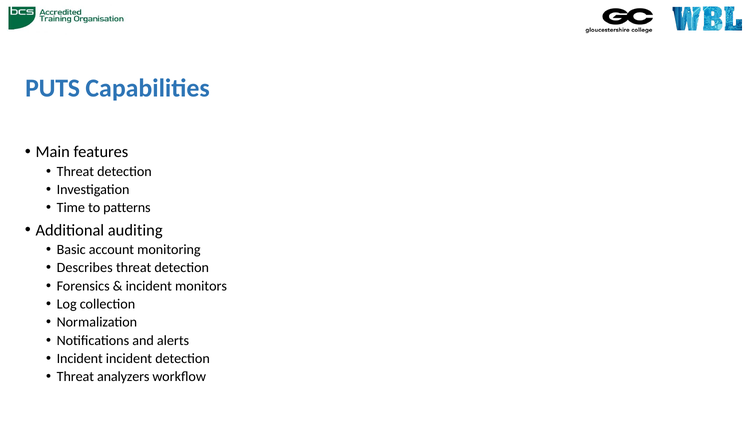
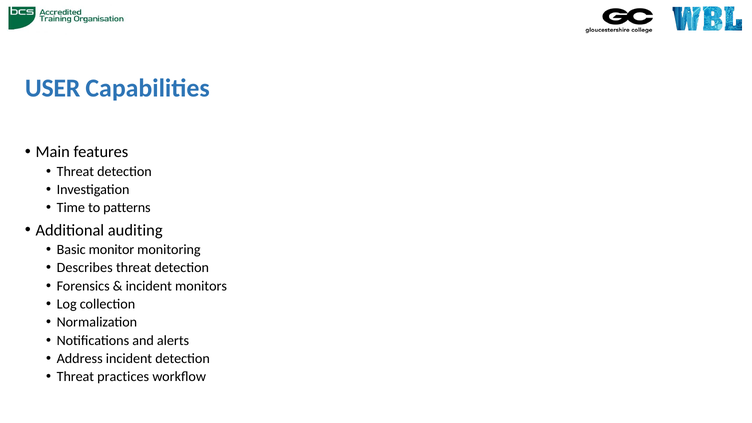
PUTS: PUTS -> USER (53, 88)
account: account -> monitor (111, 250)
Incident: Incident -> Address (80, 359)
analyzers: analyzers -> practices (123, 377)
